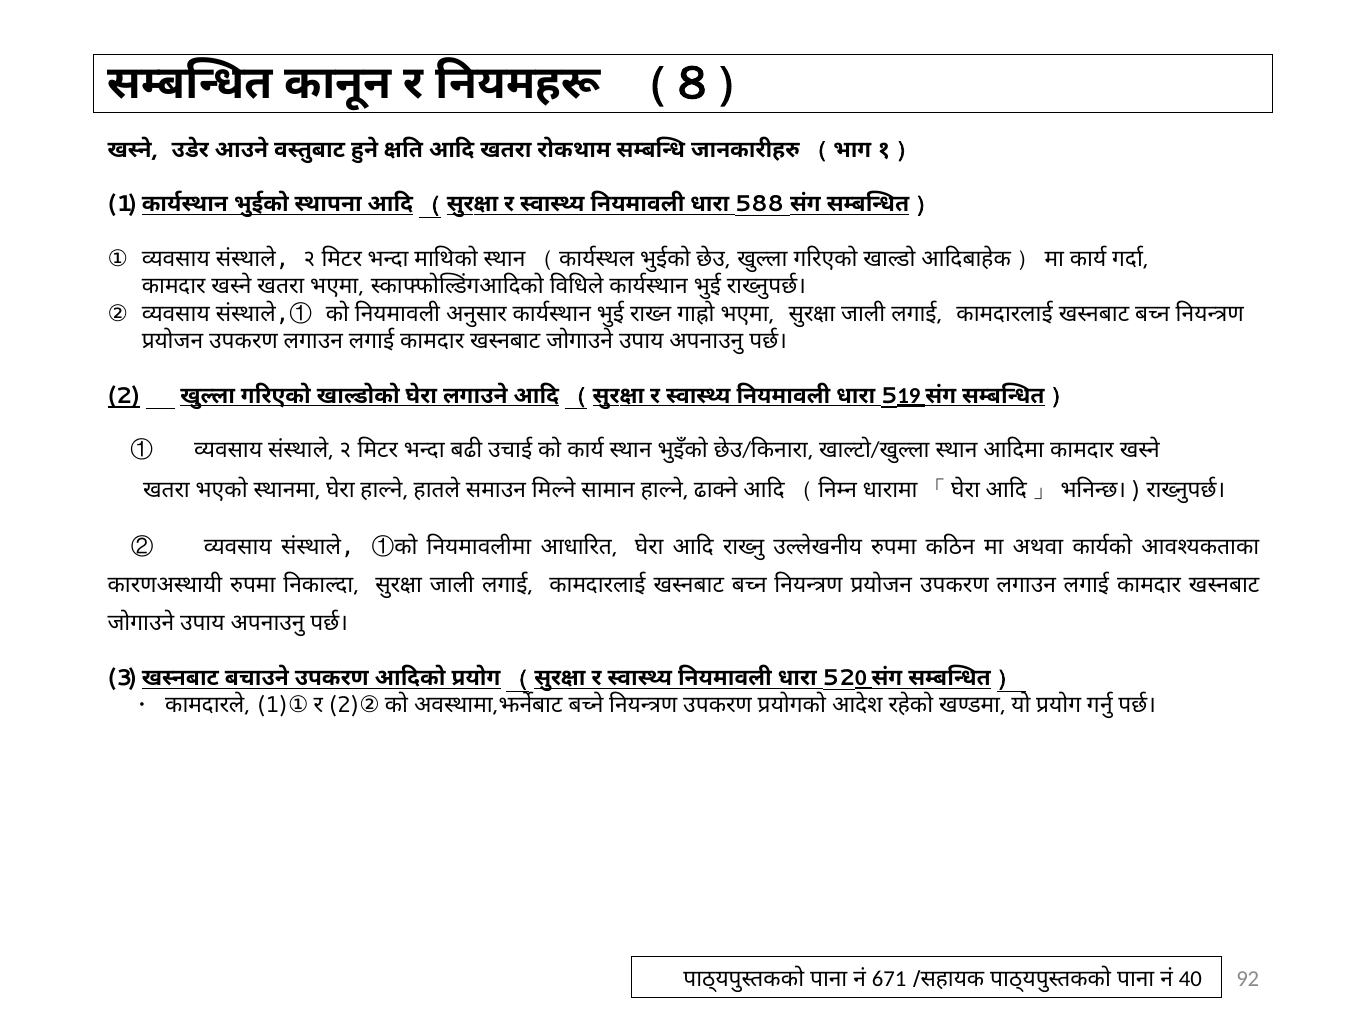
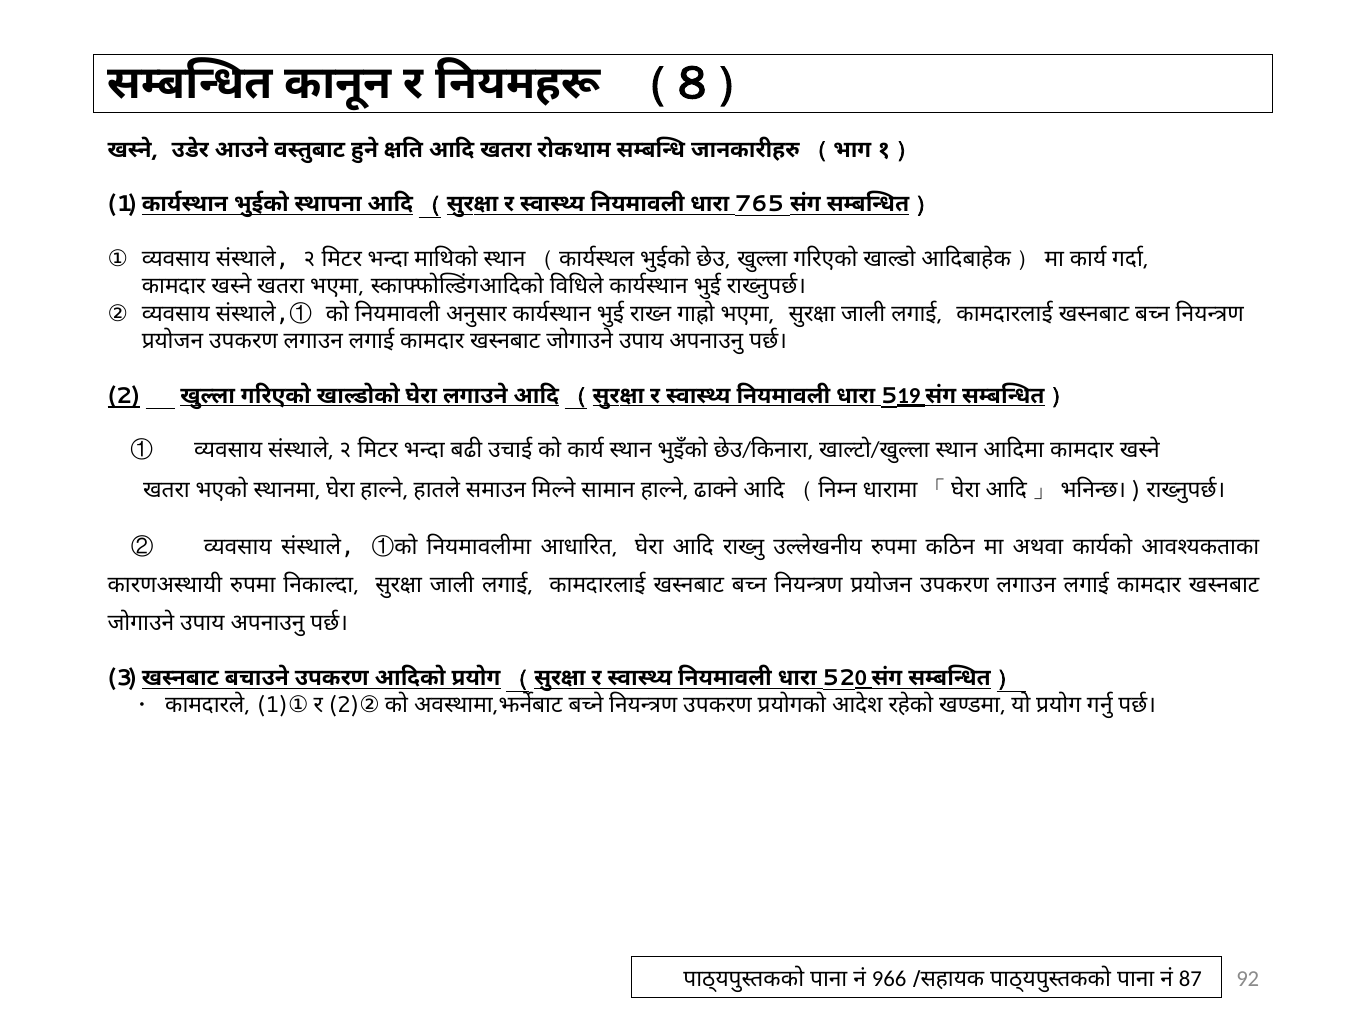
588: 588 -> 765 (760, 204)
671: 671 -> 966 (889, 979)
40: 40 -> 87 (1190, 979)
